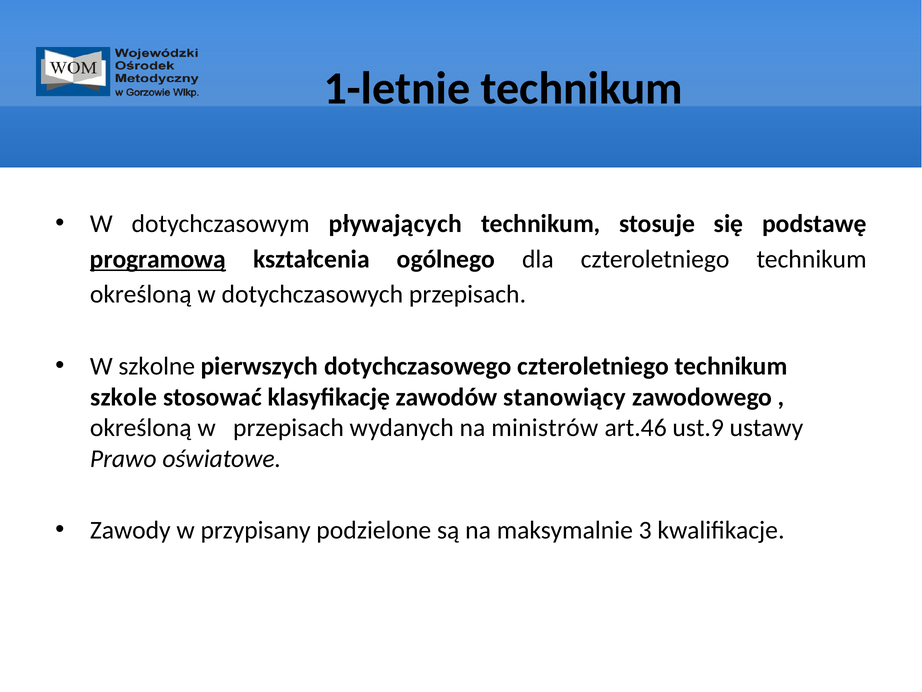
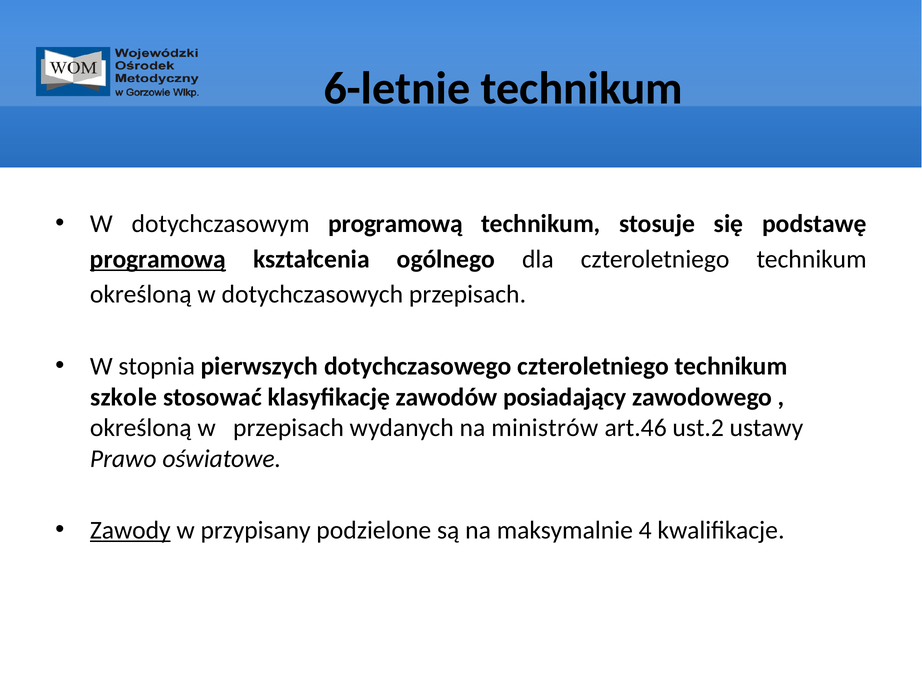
1-letnie: 1-letnie -> 6-letnie (397, 89)
dotychczasowym pływających: pływających -> programową (396, 224)
szkolne: szkolne -> stopnia (157, 366)
stanowiący: stanowiący -> posiadający (565, 397)
ust.9: ust.9 -> ust.2 (698, 428)
Zawody underline: none -> present (130, 530)
3: 3 -> 4 (645, 530)
